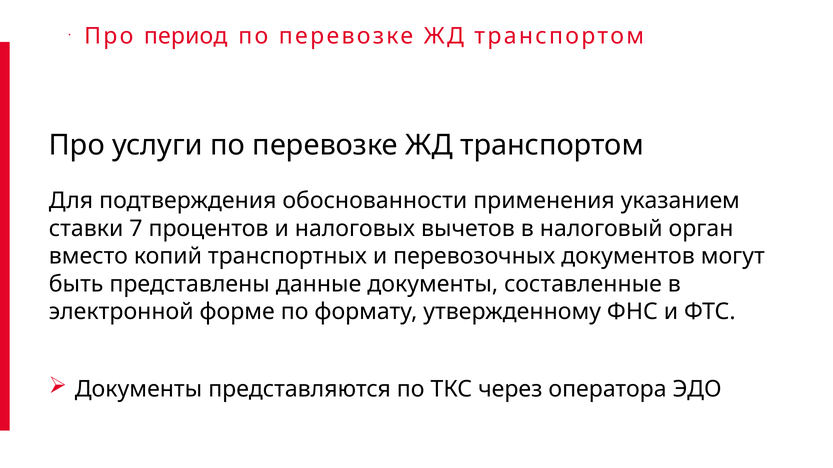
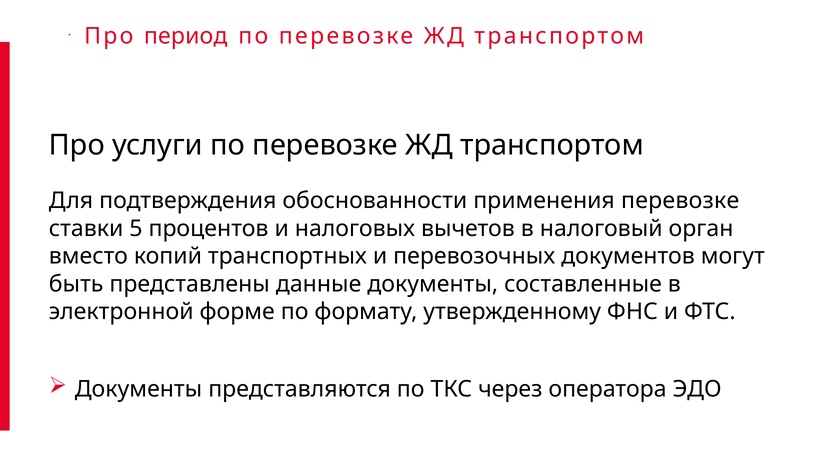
применения указанием: указанием -> перевозке (680, 201)
7: 7 -> 5 (136, 229)
